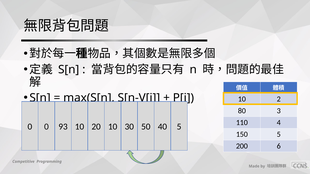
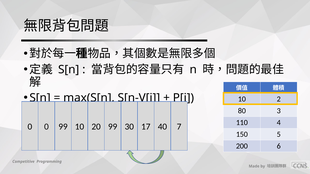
0 93: 93 -> 99 (63, 127)
20 10: 10 -> 99 (113, 127)
50: 50 -> 17 (146, 127)
40 5: 5 -> 7 (179, 127)
